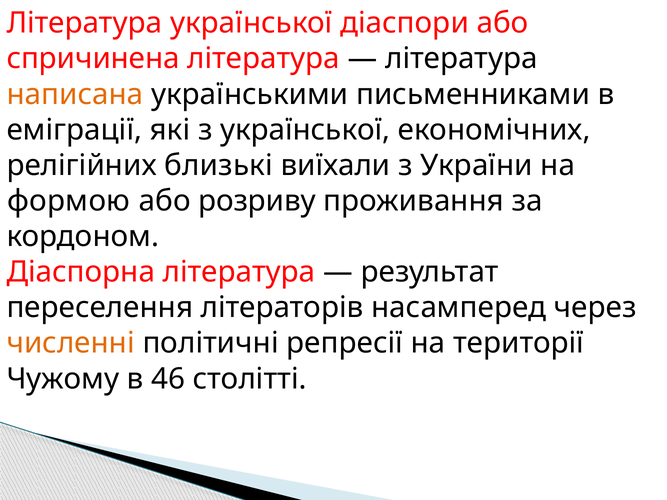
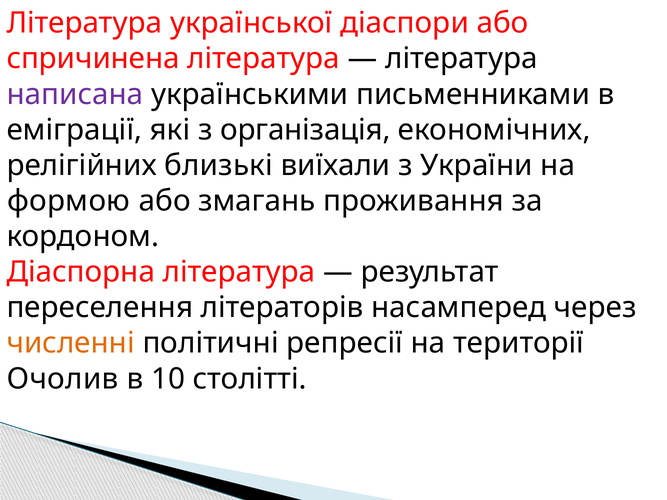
написана colour: orange -> purple (75, 94)
з української: української -> організація (305, 130)
розриву: розриву -> змагань (257, 201)
Чужому: Чужому -> Очолив (63, 379)
46: 46 -> 10 (168, 379)
